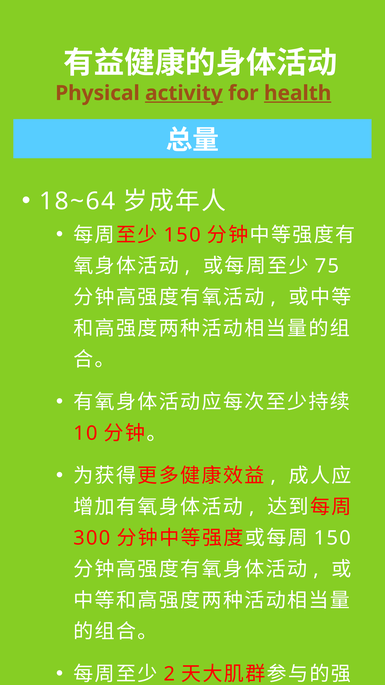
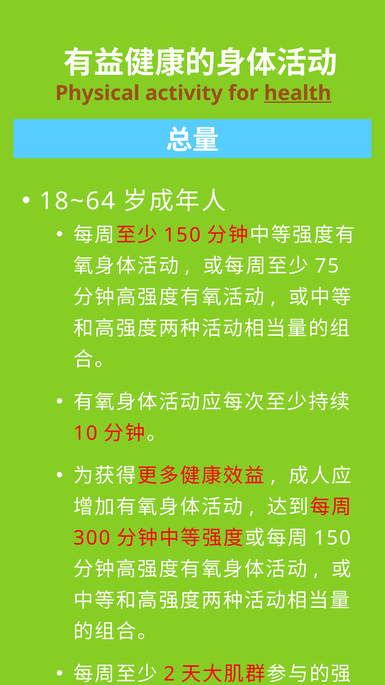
activity underline: present -> none (184, 93)
